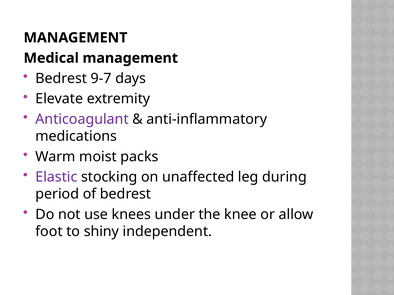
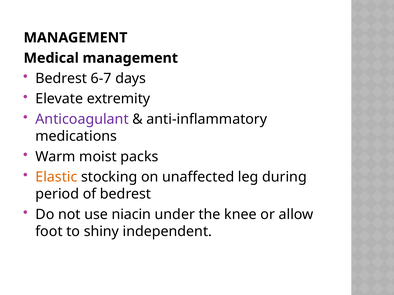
9-7: 9-7 -> 6-7 (101, 79)
Elastic colour: purple -> orange (56, 177)
knees: knees -> niacin (131, 215)
